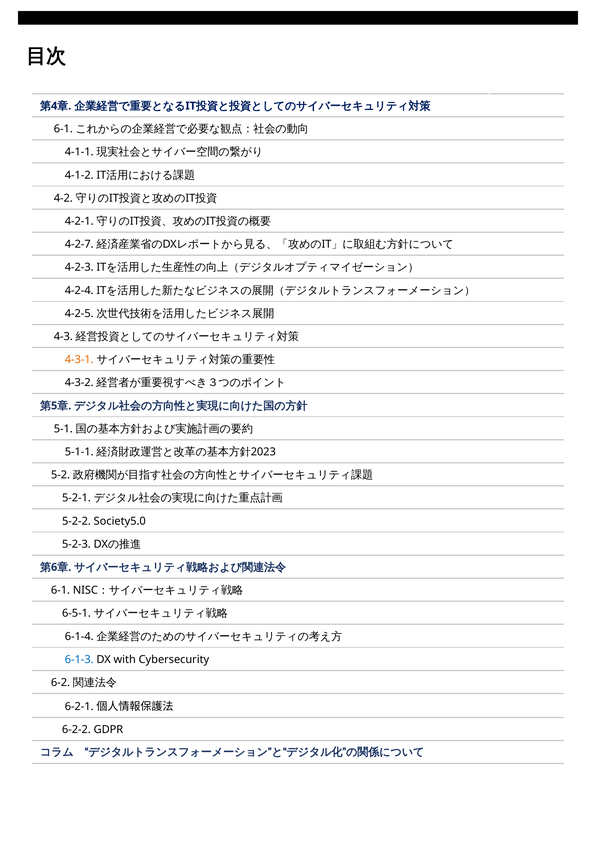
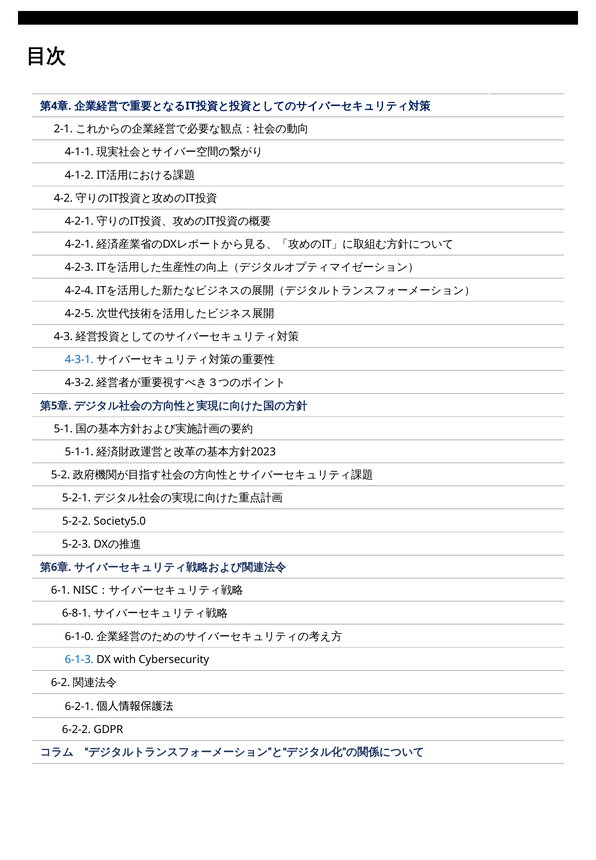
6-1: 6-1 -> 2-1 (63, 129)
4-2-7: 4-2-7 -> 4-2-1 (79, 245)
4-3-1 colour: orange -> blue (79, 360)
6-5-1: 6-5-1 -> 6-8-1 (76, 614)
6-1-4: 6-1-4 -> 6-1-0 (79, 637)
